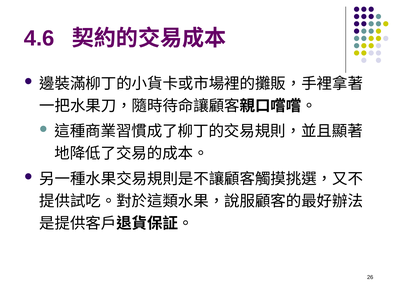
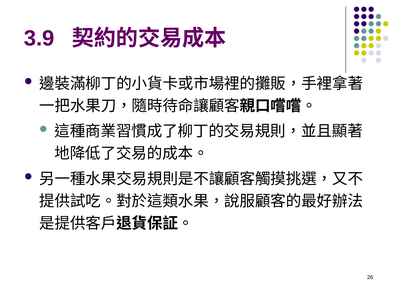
4.6: 4.6 -> 3.9 (39, 38)
